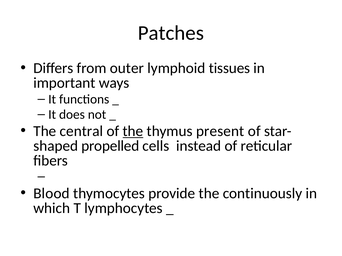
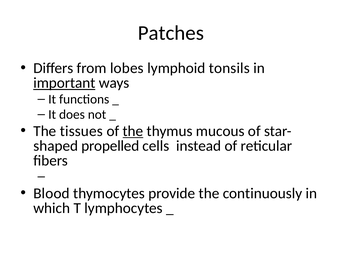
outer: outer -> lobes (127, 68)
tissues: tissues -> tonsils (229, 68)
important underline: none -> present (64, 83)
central: central -> tissues (81, 131)
present: present -> mucous (220, 131)
